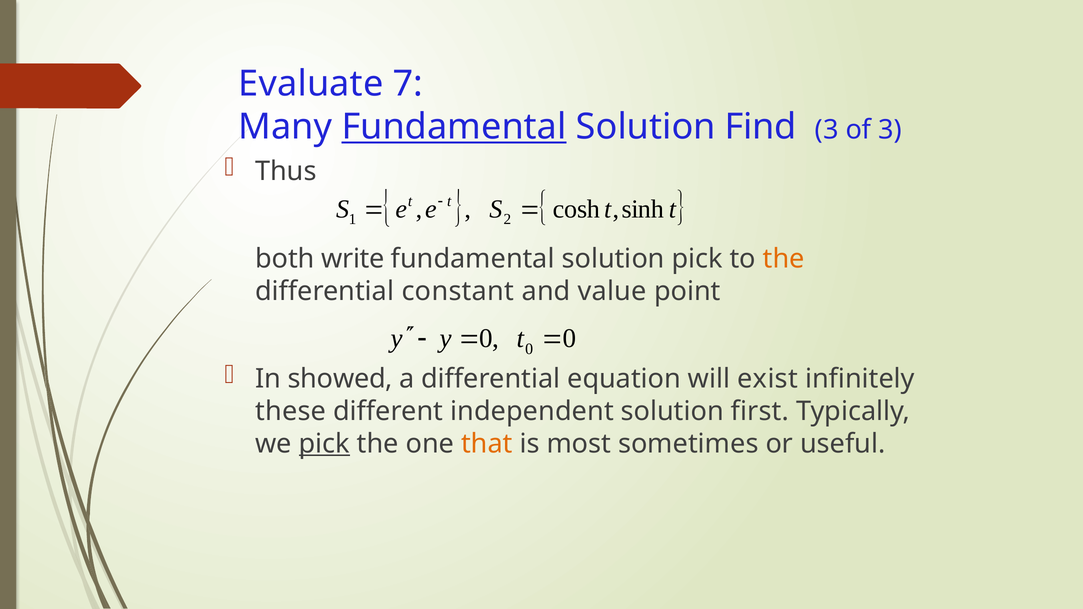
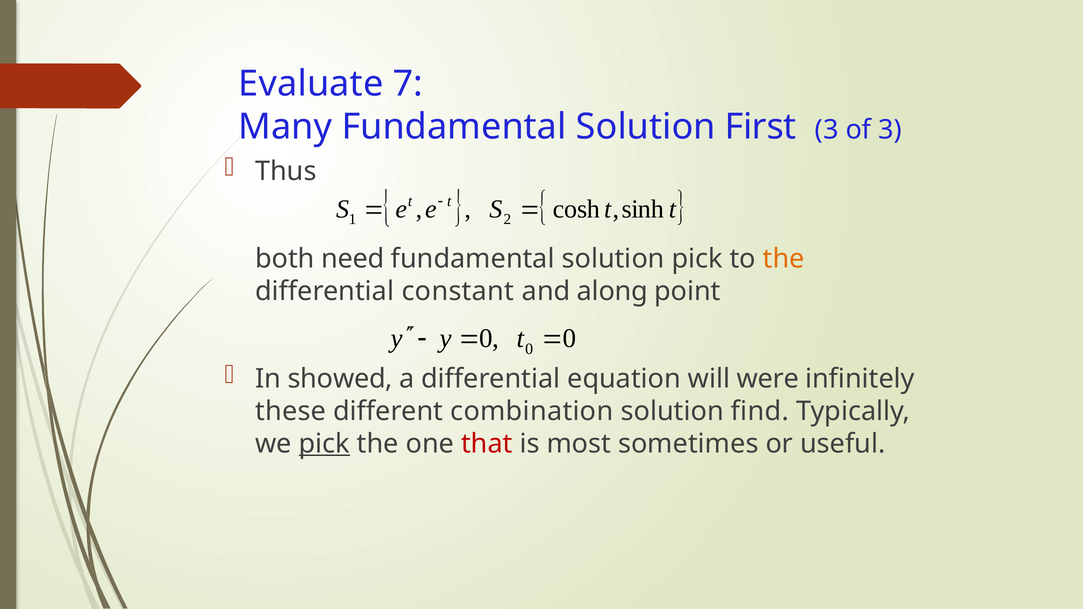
Fundamental underline: present -> none (454, 127)
Find: Find -> First (761, 127)
write: write -> need (353, 259)
value: value -> along (612, 291)
exist: exist -> were (768, 379)
independent: independent -> combination (532, 411)
first: first -> find (760, 411)
that colour: orange -> red (487, 444)
